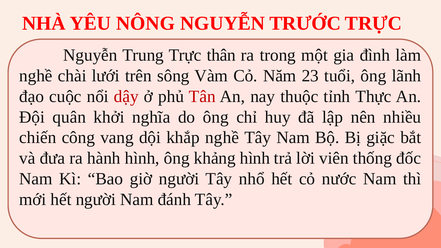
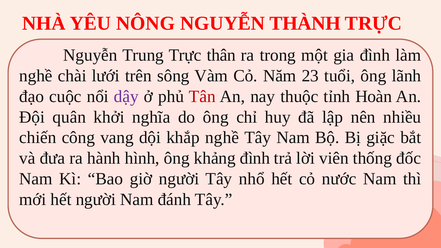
TRƯỚC: TRƯỚC -> THÀNH (305, 23)
dậy colour: red -> purple (126, 97)
Thực: Thực -> Hoàn (374, 97)
khảng hình: hình -> đình (255, 158)
